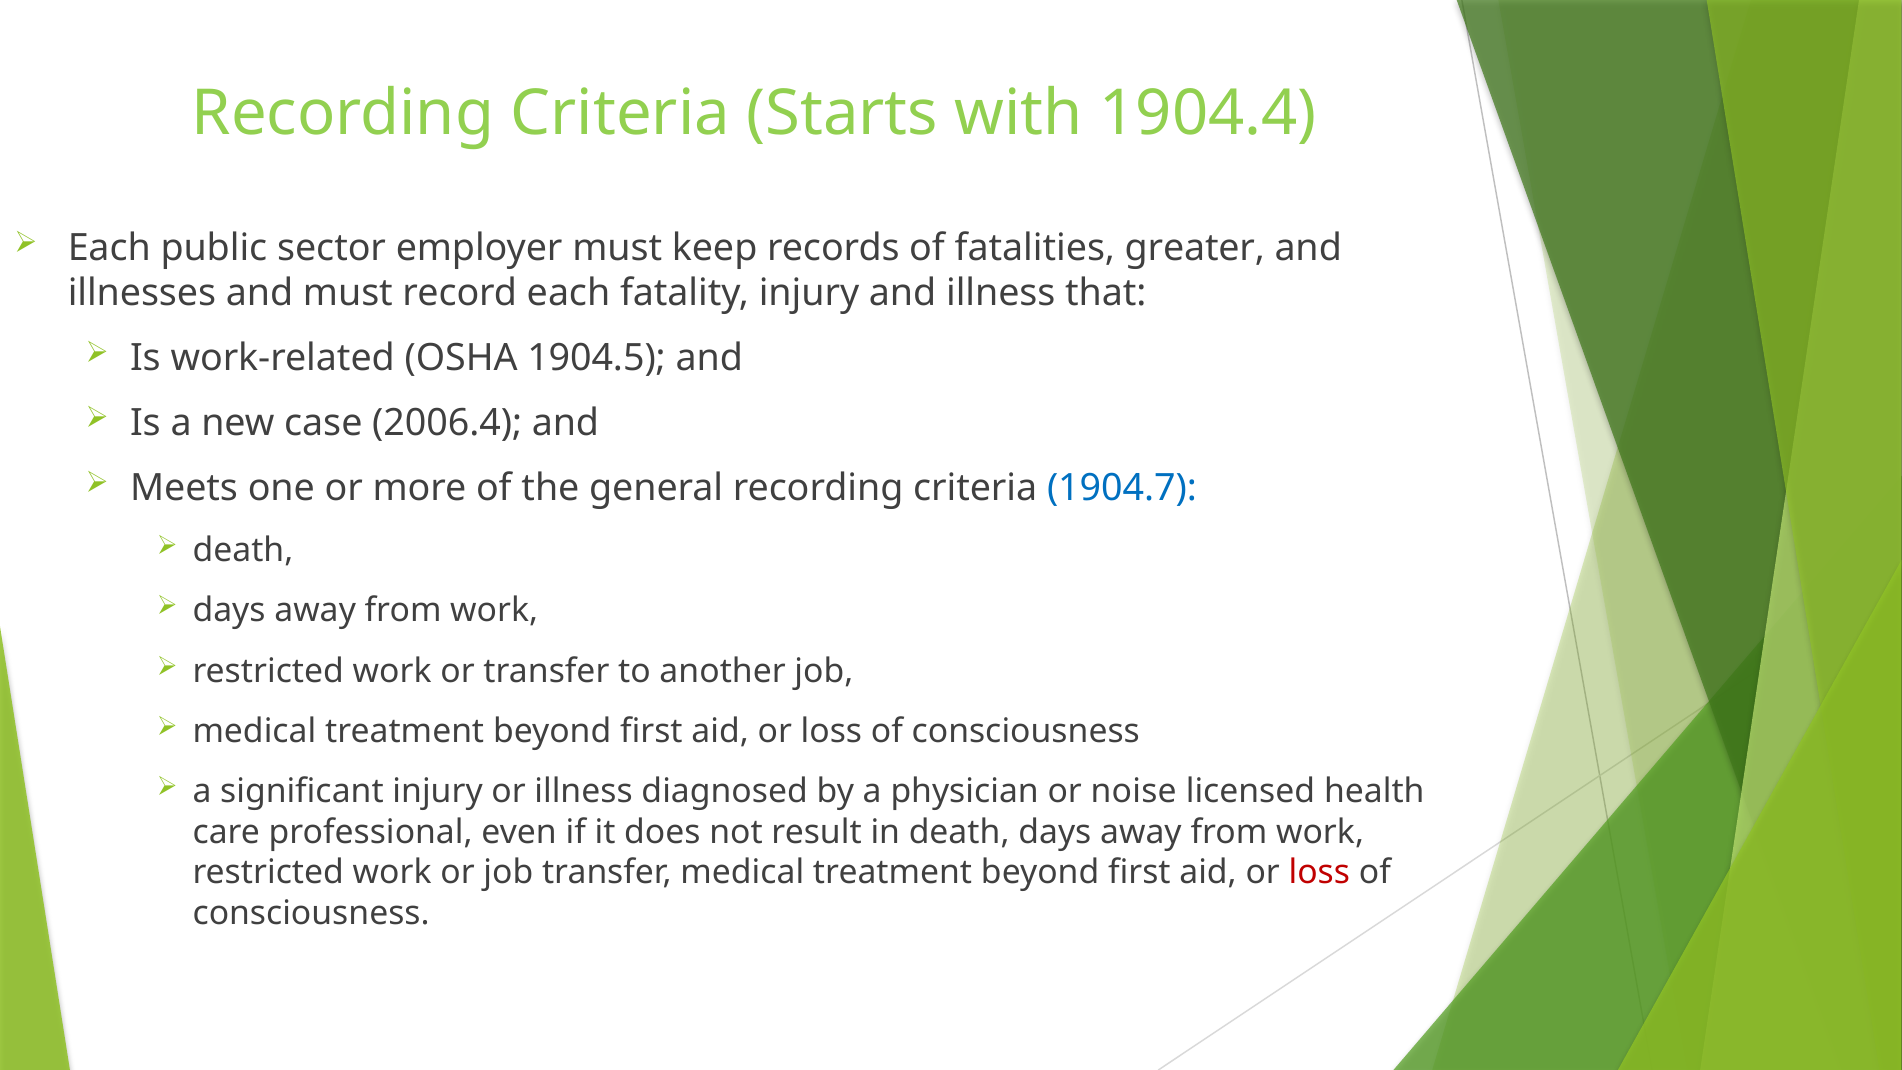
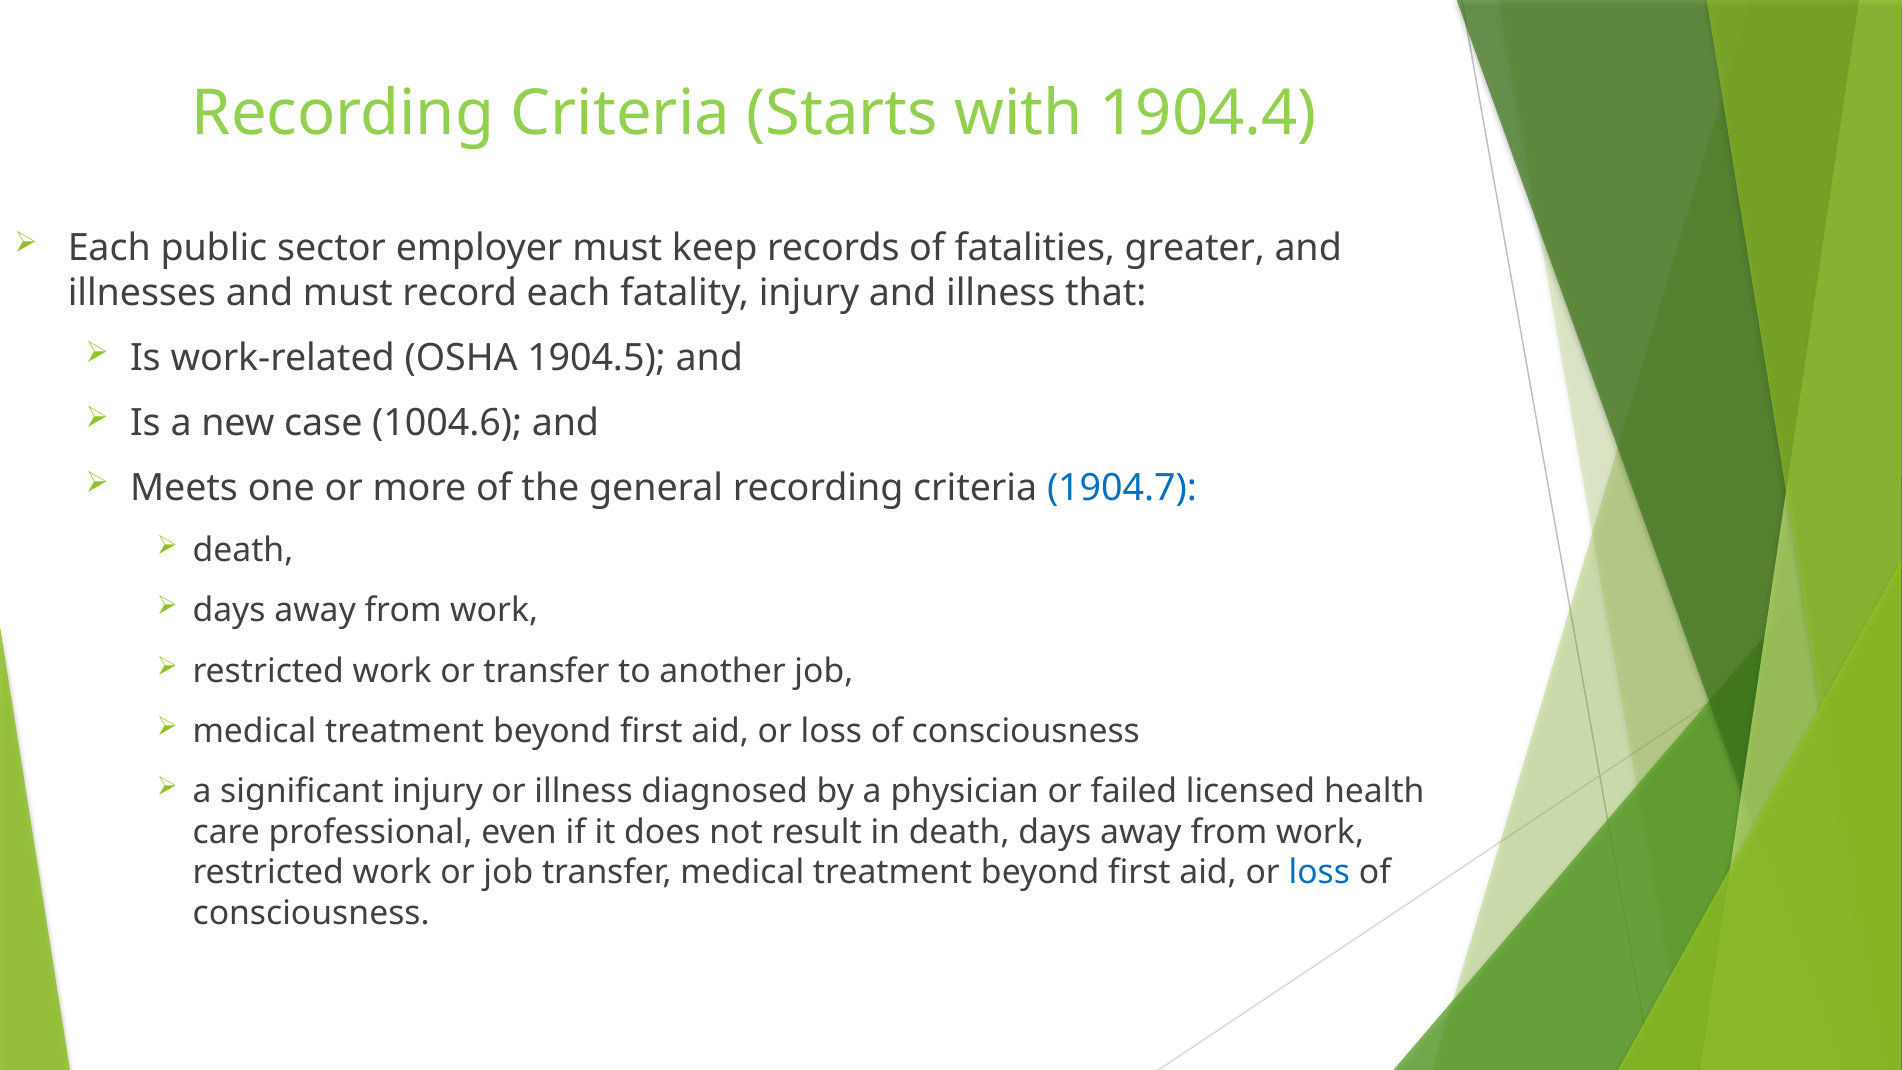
2006.4: 2006.4 -> 1004.6 (447, 423)
noise: noise -> failed (1134, 792)
loss colour: red -> blue (1319, 872)
